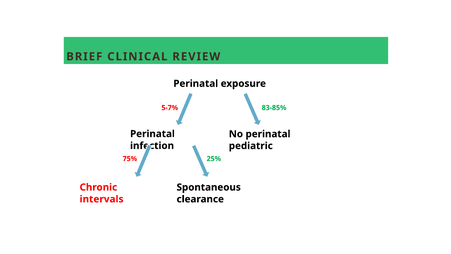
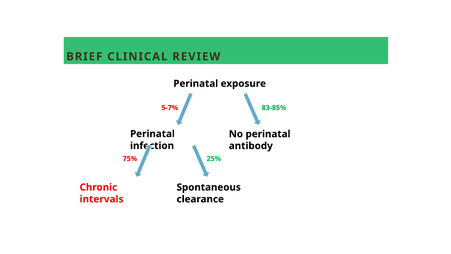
pediatric: pediatric -> antibody (251, 146)
